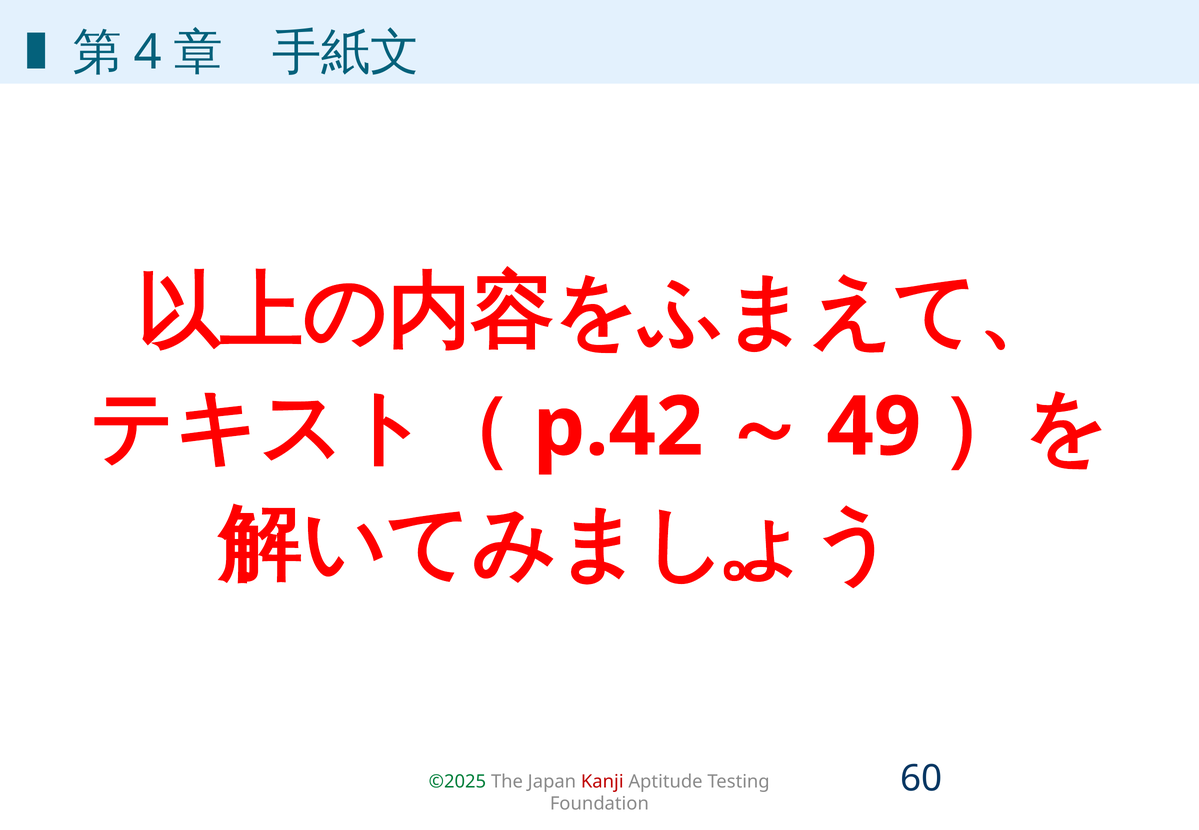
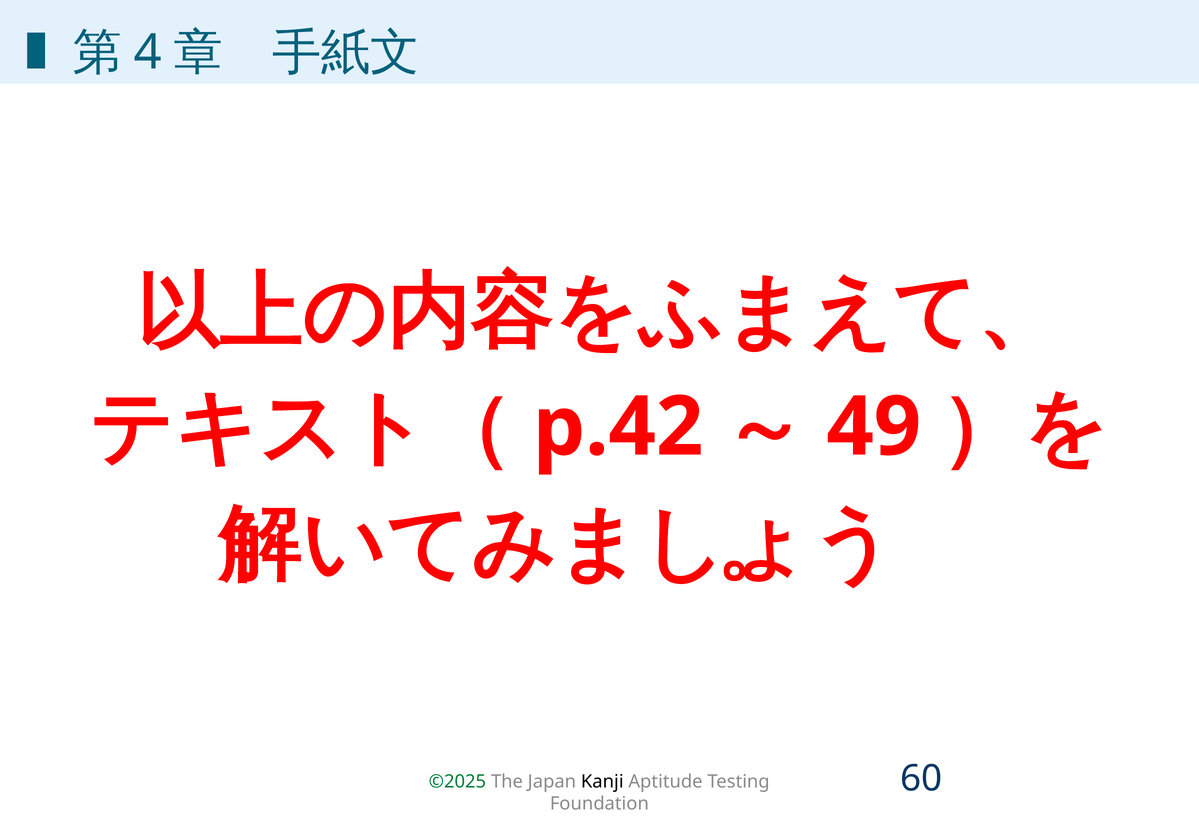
Kanji colour: red -> black (602, 782)
